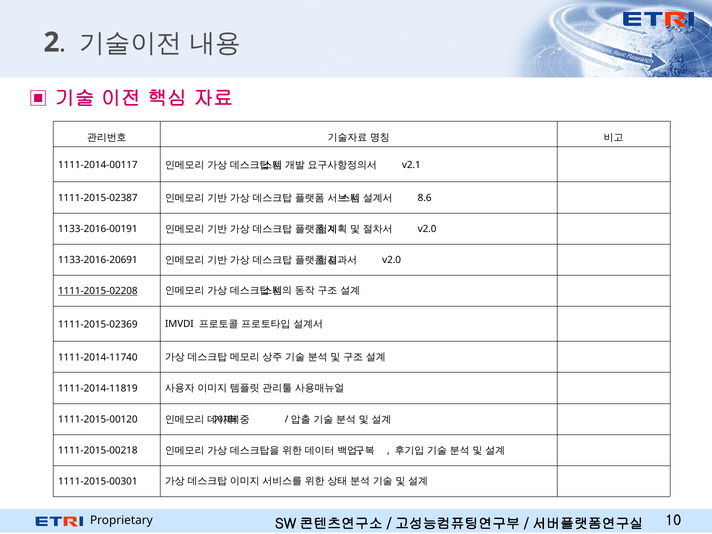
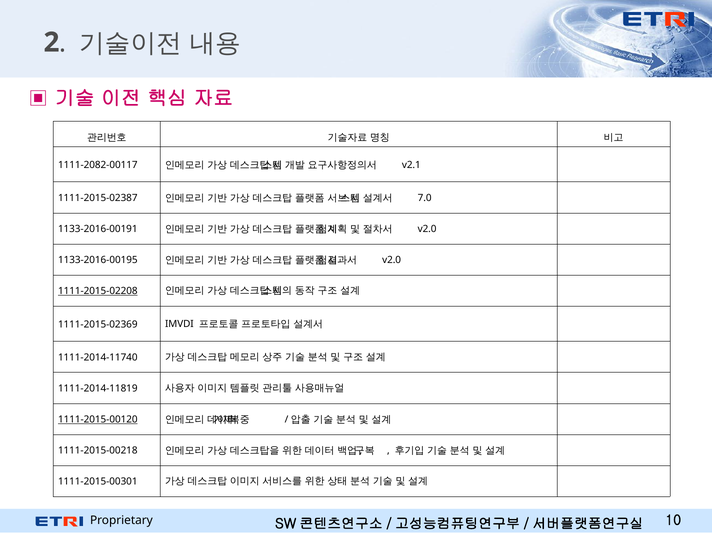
1111-2014-00117: 1111-2014-00117 -> 1111-2082-00117 (98, 165)
8.6: 8.6 -> 7.0 (425, 198)
1133-2016-20691: 1133-2016-20691 -> 1133-2016-00195 (98, 260)
1111-2015-00120 underline: none -> present (98, 420)
